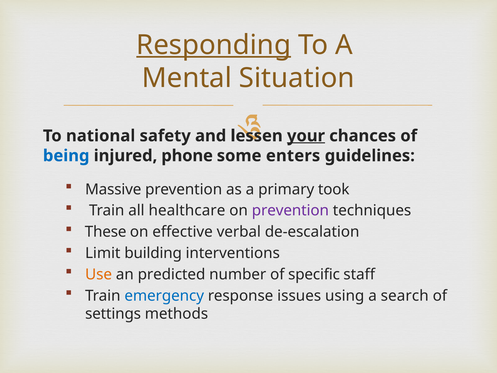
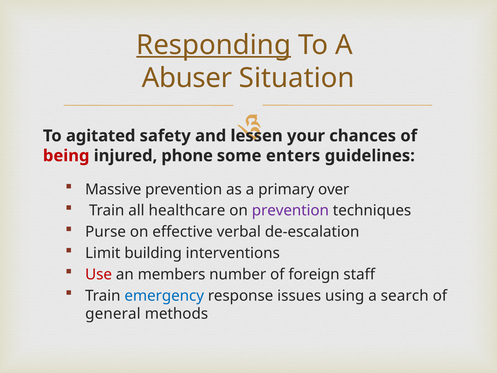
Mental: Mental -> Abuser (187, 78)
national: national -> agitated (101, 136)
your underline: present -> none (306, 136)
being colour: blue -> red (66, 156)
took: took -> over (334, 189)
These: These -> Purse (106, 232)
Use colour: orange -> red (99, 274)
predicted: predicted -> members (172, 274)
specific: specific -> foreign (314, 274)
settings: settings -> general (113, 314)
